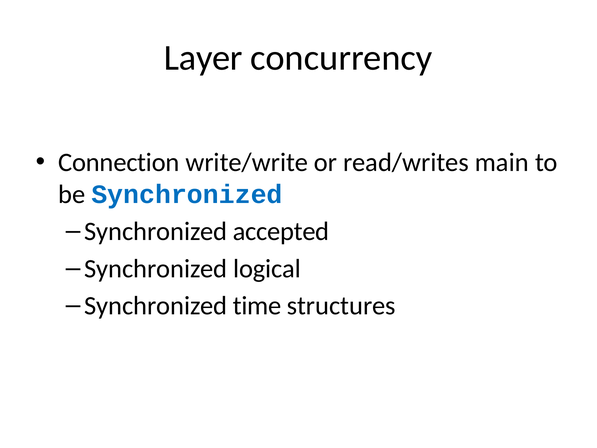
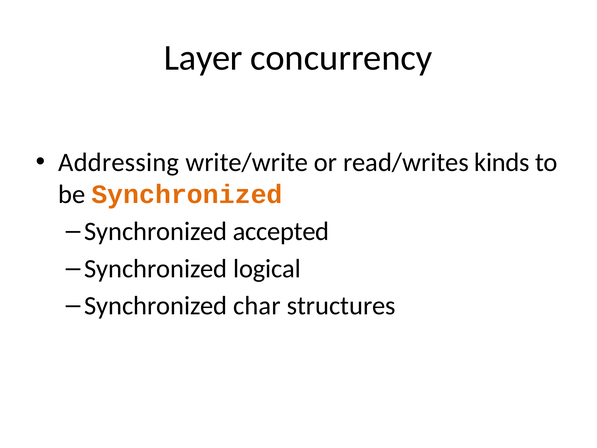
Connection: Connection -> Addressing (119, 162)
main: main -> kinds (502, 162)
Synchronized colour: blue -> orange (187, 194)
time: time -> char (257, 306)
